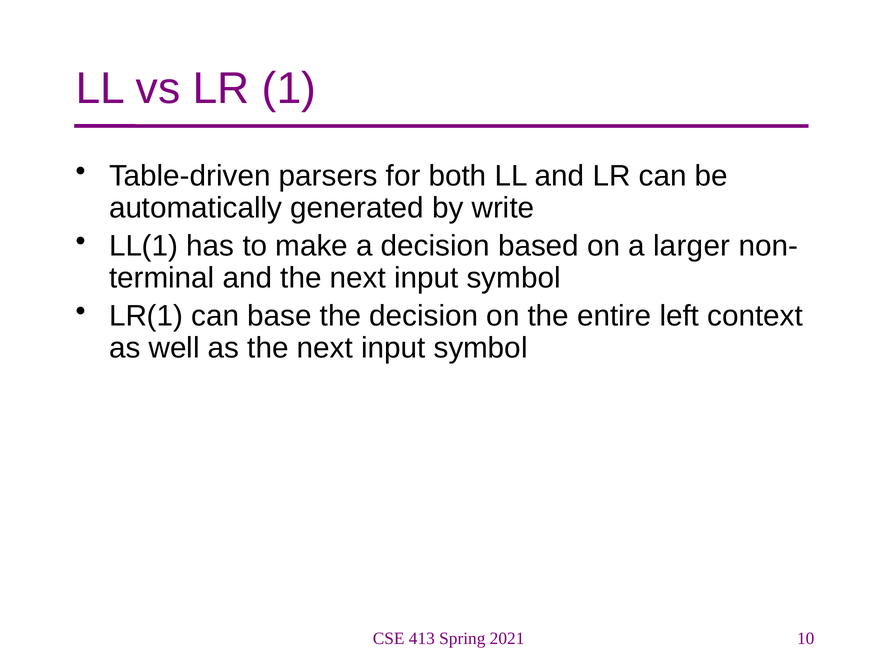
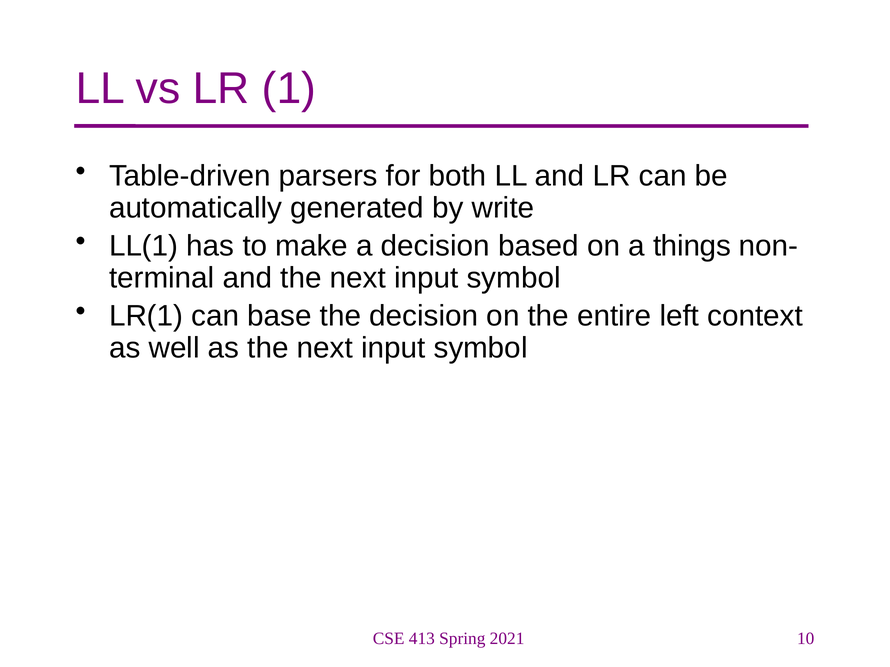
larger: larger -> things (692, 246)
